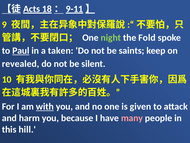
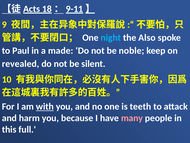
night colour: light green -> light blue (111, 38)
Fold: Fold -> Also (147, 38)
Paul underline: present -> none (21, 51)
taken: taken -> made (61, 51)
saints: saints -> noble (131, 51)
given: given -> teeth (140, 106)
hill: hill -> full (27, 129)
